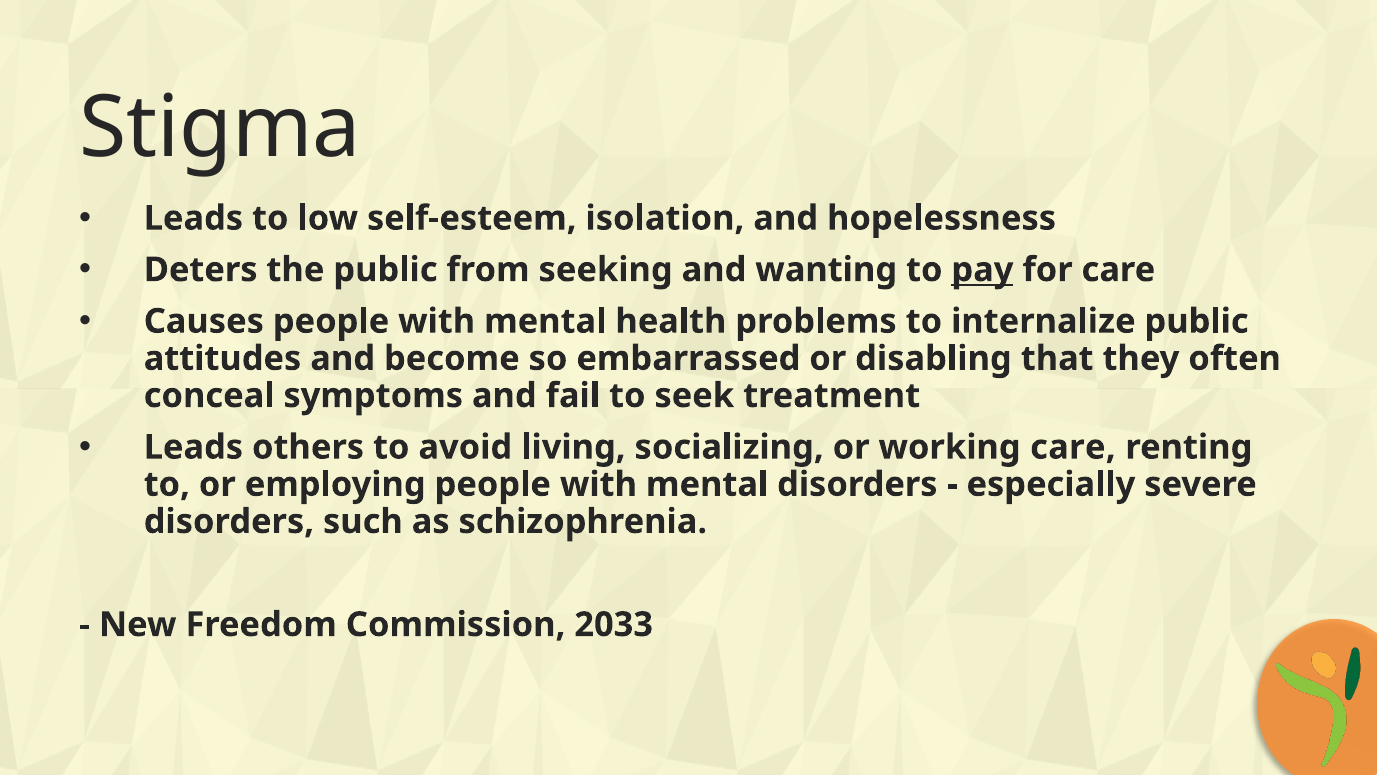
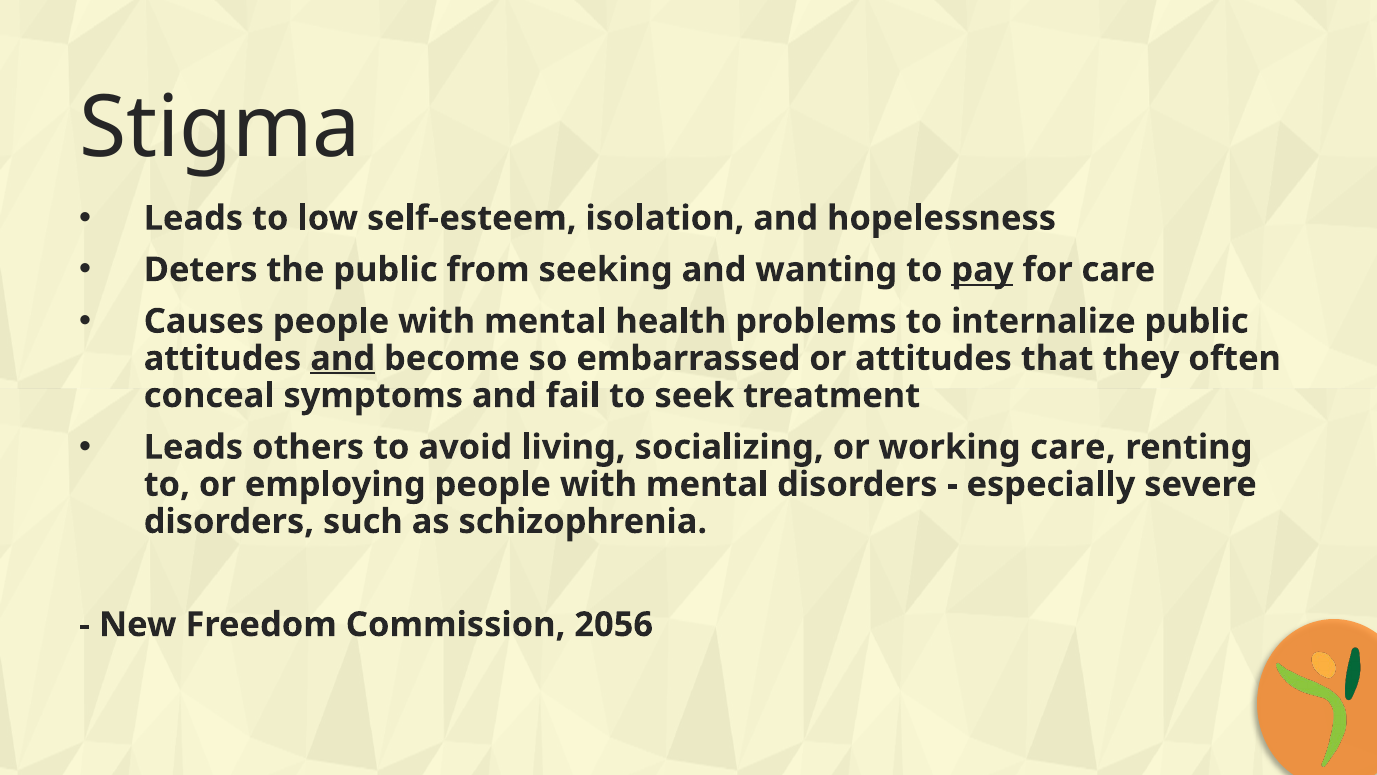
and underline: none -> present (343, 358)
or disabling: disabling -> attitudes (933, 358)
2033: 2033 -> 2056 (614, 624)
